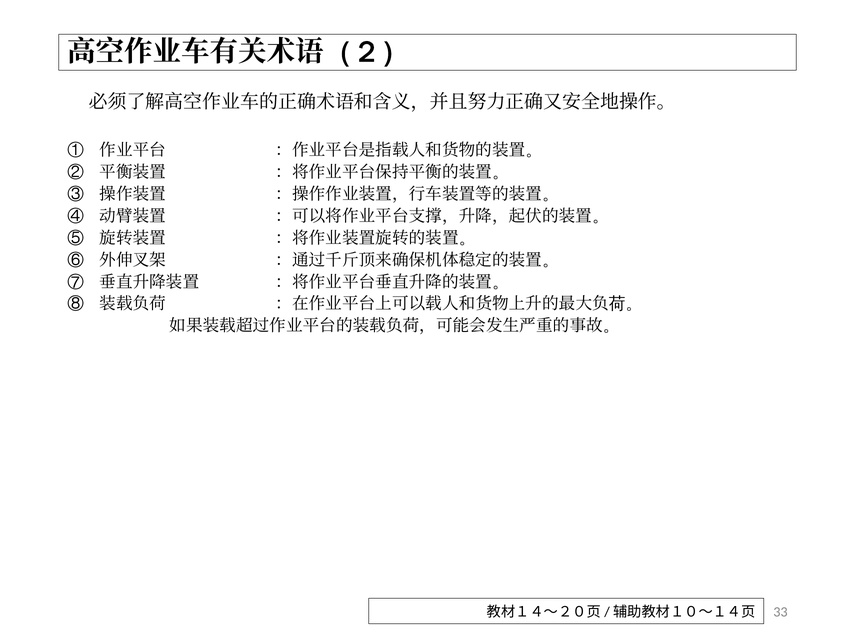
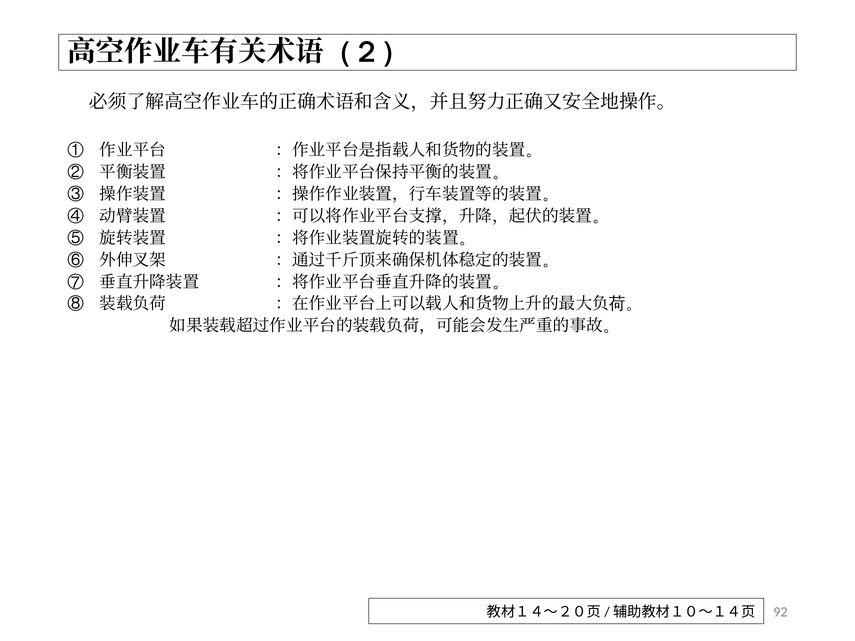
33: 33 -> 92 (780, 612)
